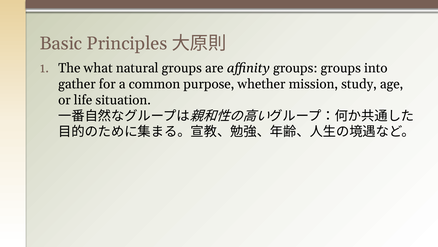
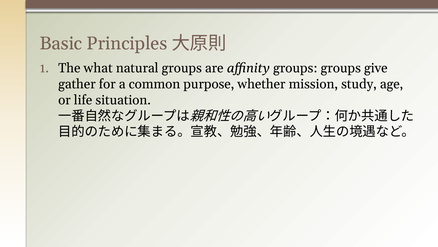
into: into -> give (376, 68)
